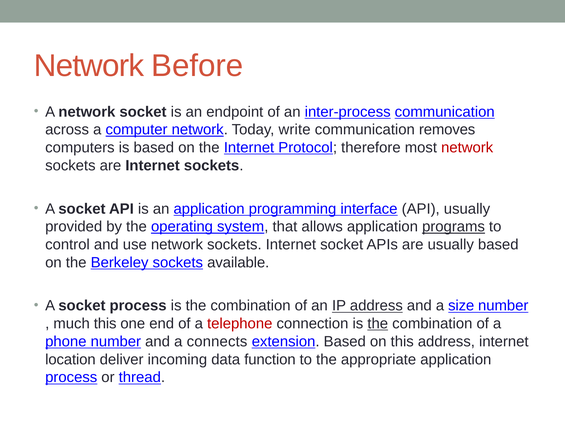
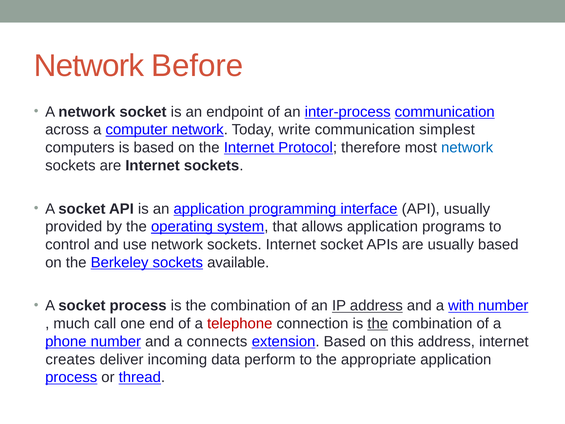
removes: removes -> simplest (447, 130)
network colour: red -> blue (467, 147)
programs underline: present -> none (453, 227)
size: size -> with (461, 306)
much this: this -> call (105, 323)
location: location -> creates (70, 359)
function: function -> perform (270, 359)
